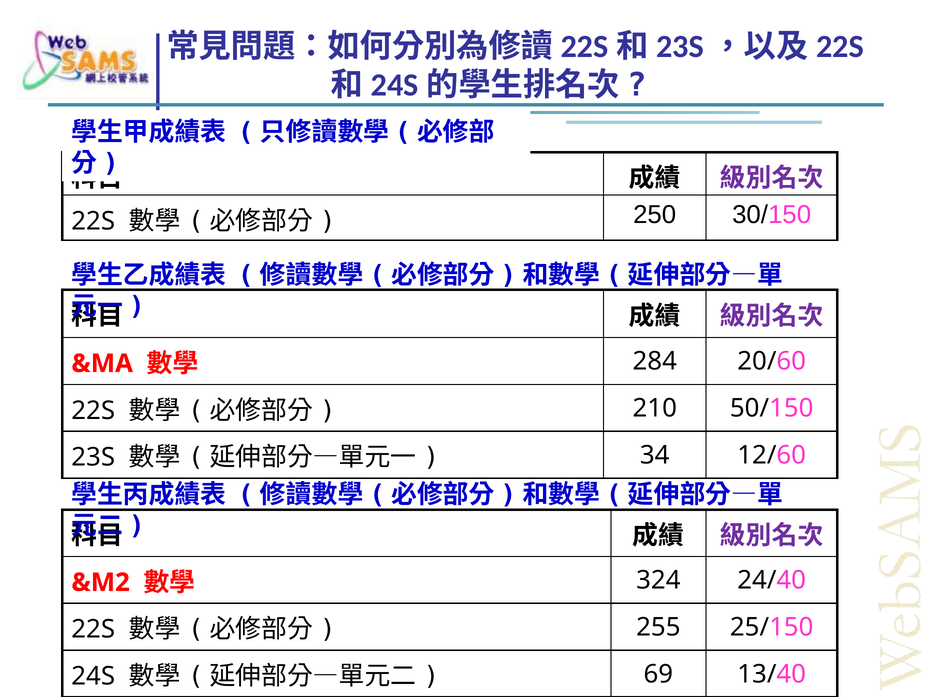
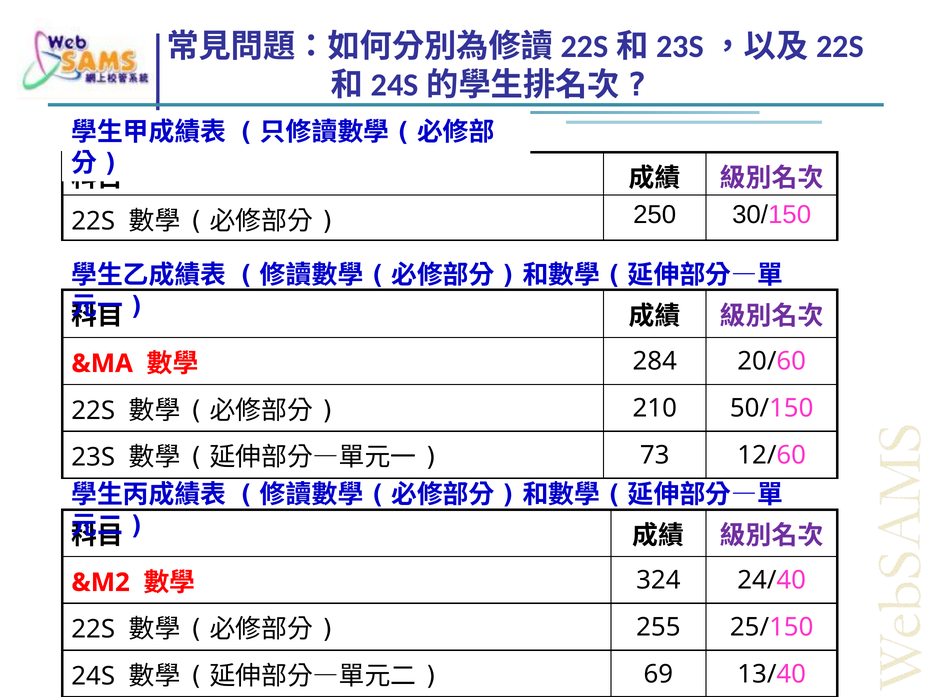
34: 34 -> 73 (655, 455)
